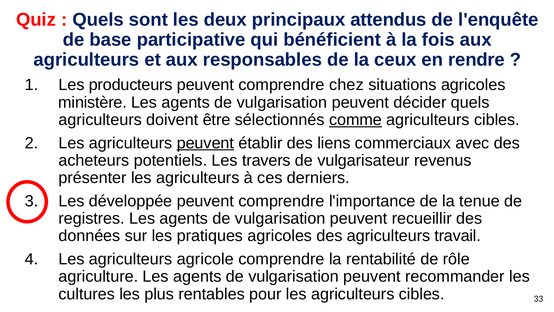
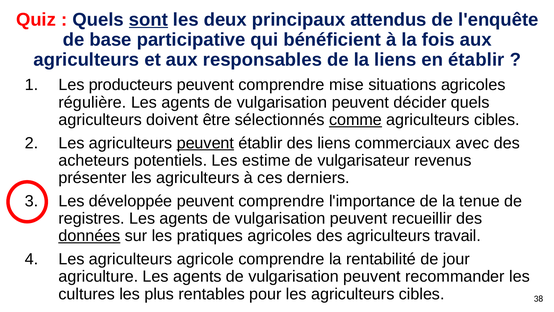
sont underline: none -> present (148, 20)
la ceux: ceux -> liens (395, 60)
en rendre: rendre -> établir (476, 60)
chez: chez -> mise (346, 85)
ministère: ministère -> régulière (92, 102)
travers: travers -> estime (266, 160)
données underline: none -> present (89, 236)
rôle: rôle -> jour (456, 259)
33: 33 -> 38 (538, 299)
